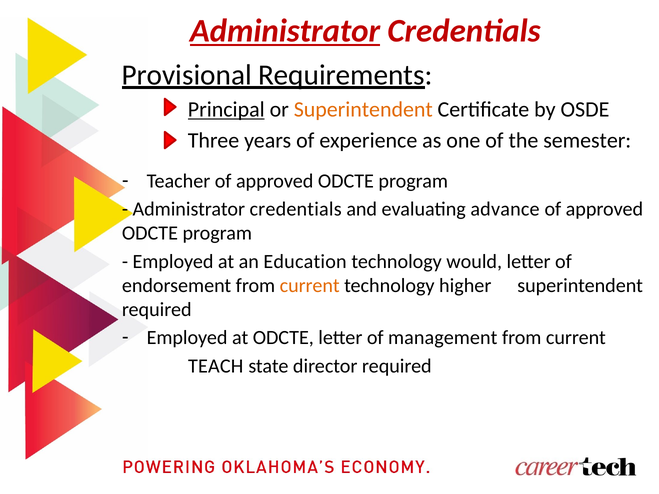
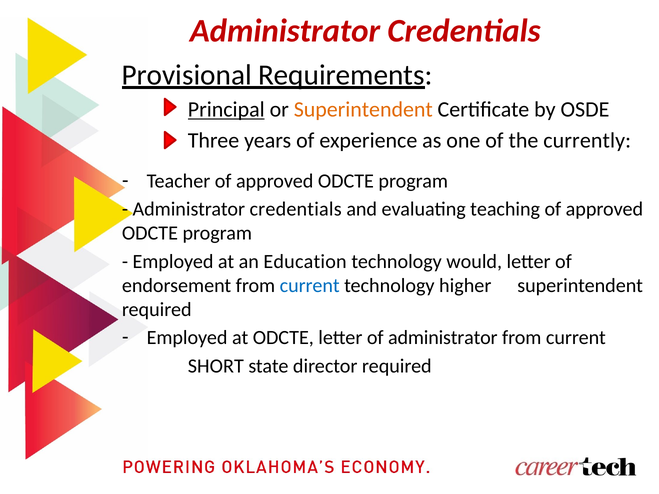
Administrator underline: present -> none (285, 31)
semester: semester -> currently (587, 140)
advance: advance -> teaching (505, 209)
current colour: orange -> blue (310, 286)
of management: management -> administrator (443, 338)
TEACH: TEACH -> SHORT (216, 366)
